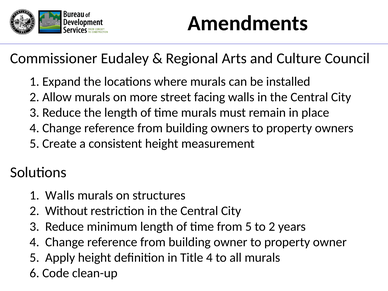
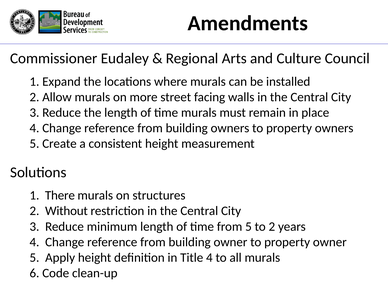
1 Walls: Walls -> There (60, 195)
